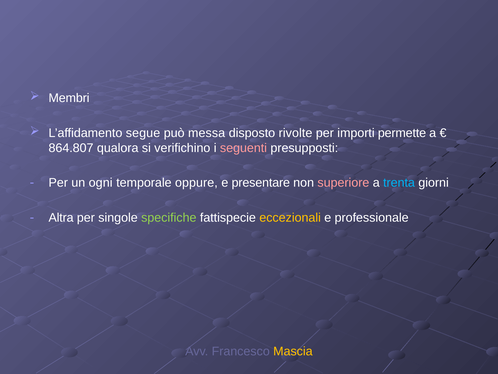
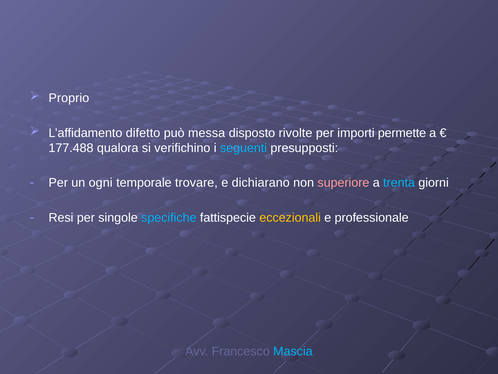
Membri: Membri -> Proprio (69, 98)
segue: segue -> difetto (143, 133)
864.807: 864.807 -> 177.488 (71, 148)
seguenti colour: pink -> light blue (243, 148)
oppure: oppure -> trovare (196, 183)
presentare: presentare -> dichiarano (261, 183)
Altra: Altra -> Resi (61, 218)
specifiche colour: light green -> light blue (169, 218)
Mascia colour: yellow -> light blue (293, 351)
